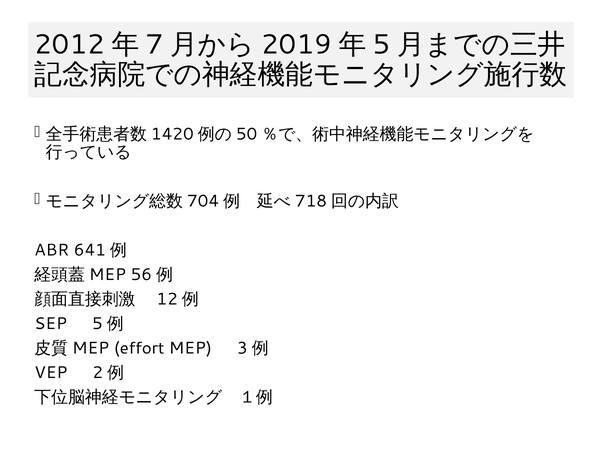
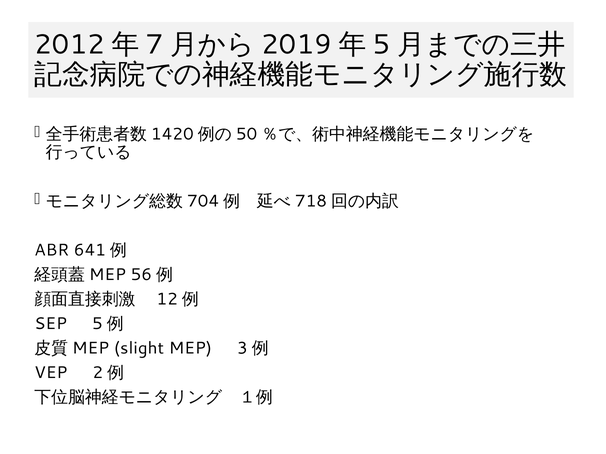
effort: effort -> slight (139, 348)
